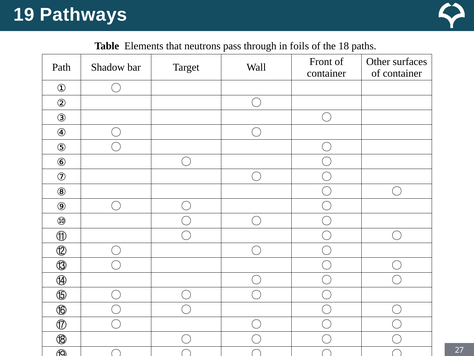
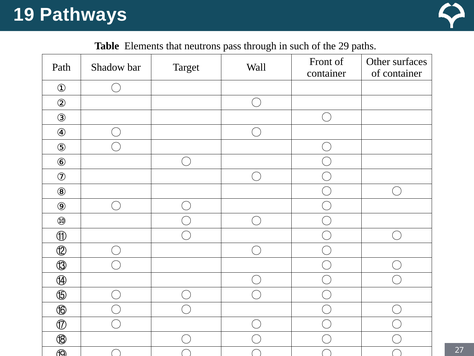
foils: foils -> such (299, 46)
18: 18 -> 29 (344, 46)
